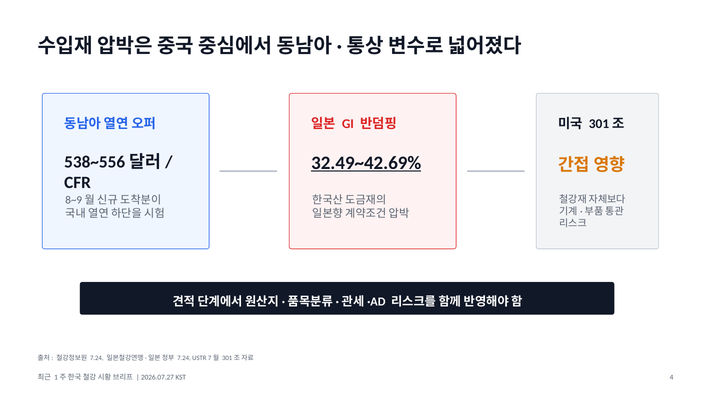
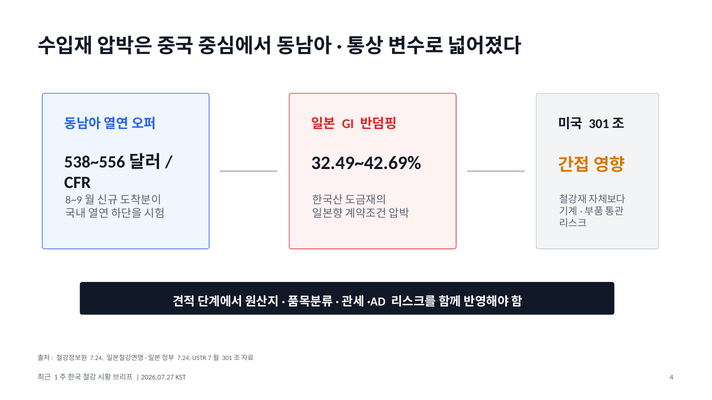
32.49~42.69% underline: present -> none (366, 163)
